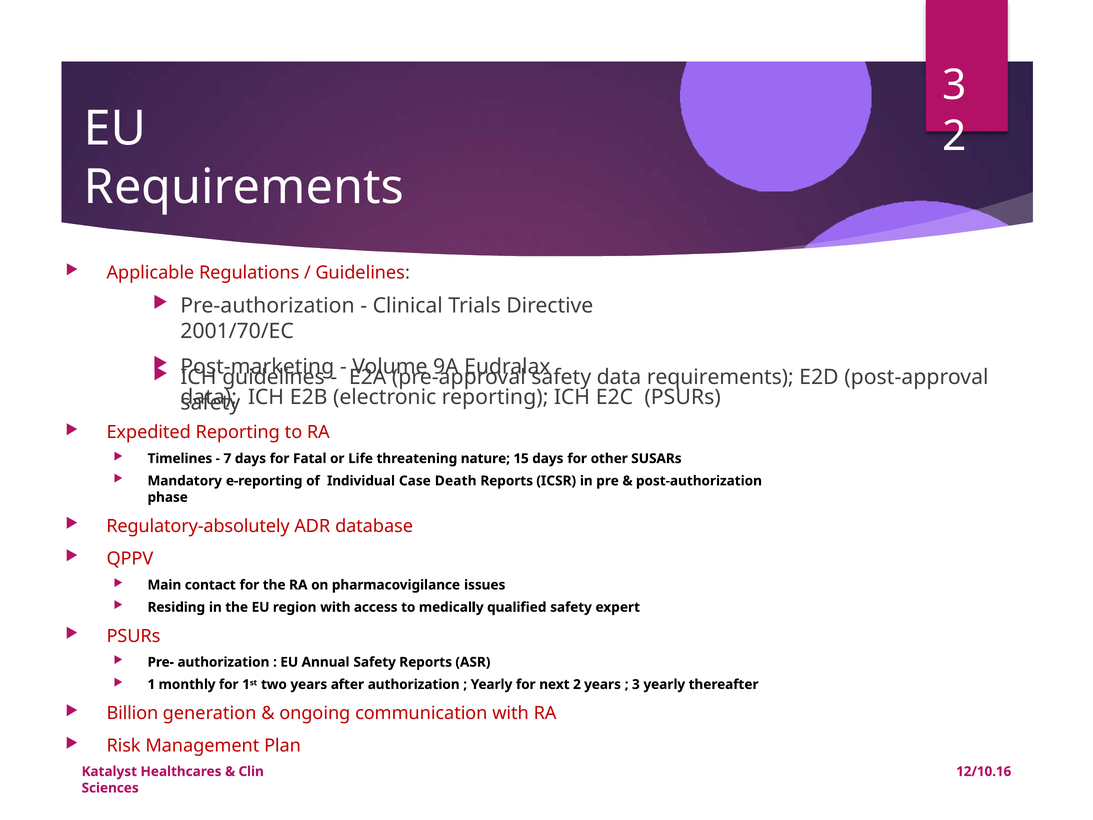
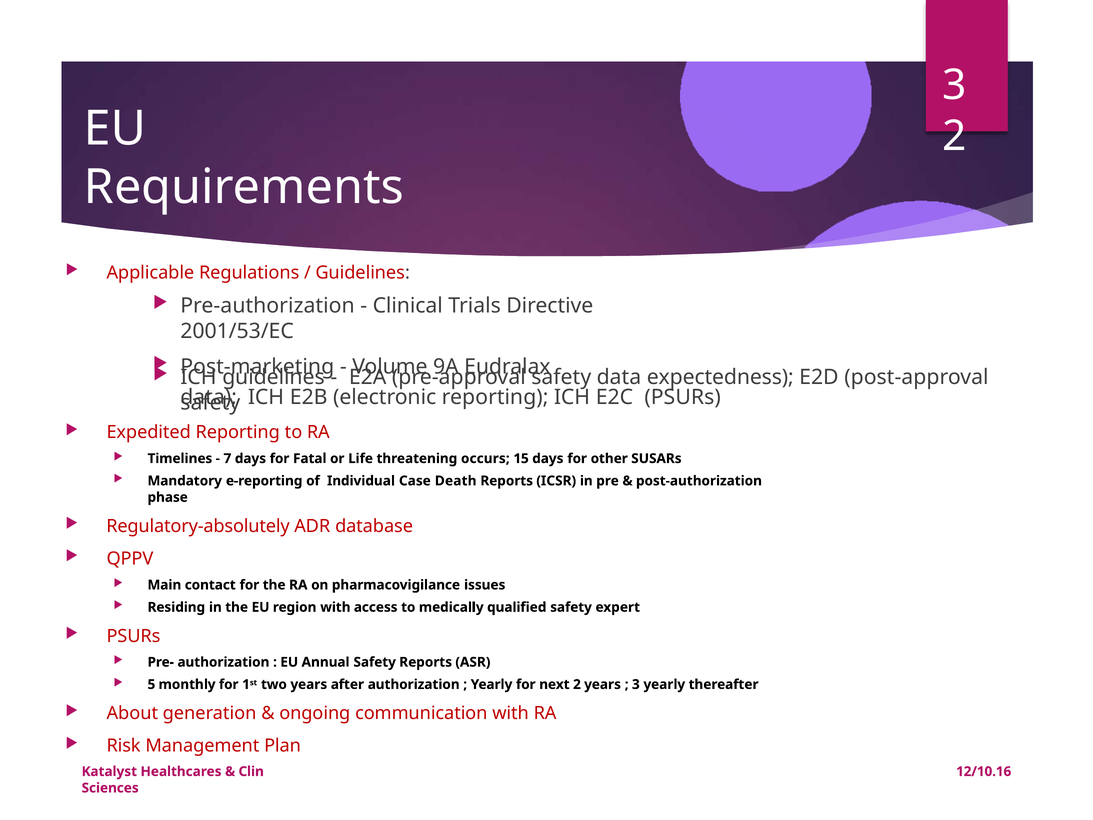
2001/70/EC: 2001/70/EC -> 2001/53/EC (237, 331)
data requirements: requirements -> expectedness (720, 377)
nature: nature -> occurs (485, 458)
1: 1 -> 5 (151, 684)
Billion: Billion -> About (132, 713)
